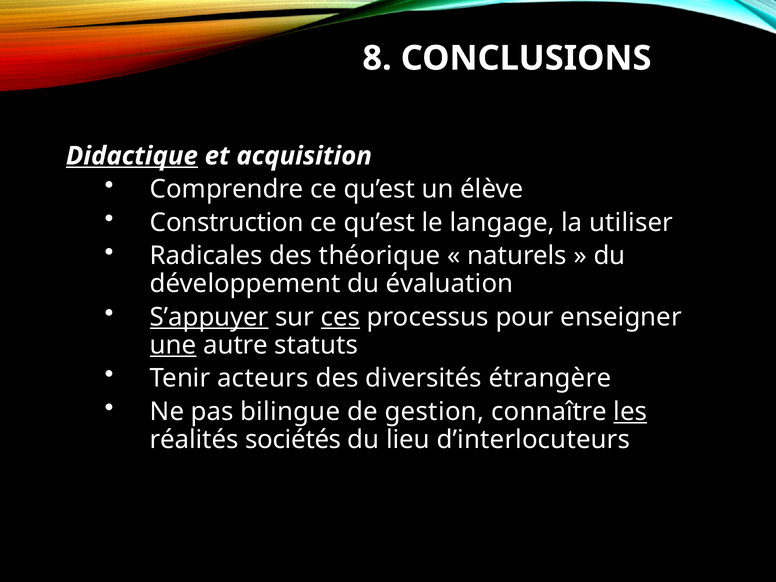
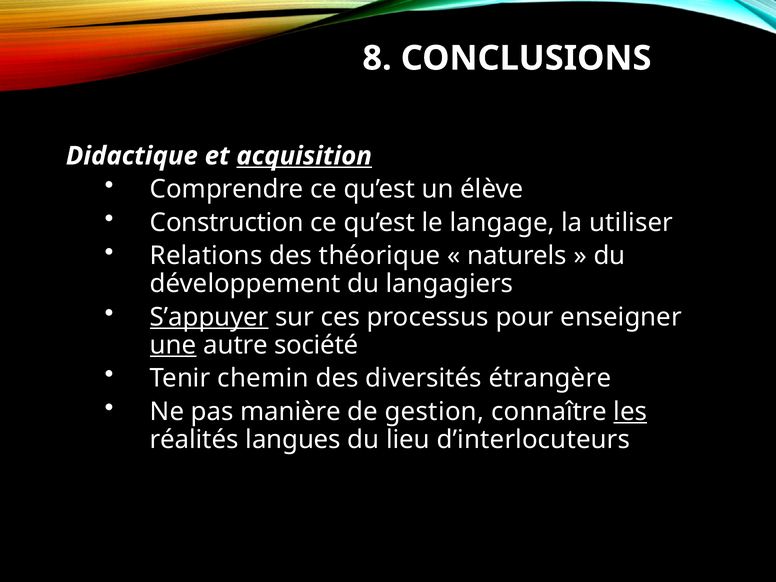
Didactique underline: present -> none (132, 156)
acquisition underline: none -> present (304, 156)
Radicales: Radicales -> Relations (206, 256)
évaluation: évaluation -> langagiers (449, 284)
ces underline: present -> none (340, 317)
statuts: statuts -> société (316, 345)
acteurs: acteurs -> chemin (263, 378)
bilingue: bilingue -> manière (290, 412)
sociétés: sociétés -> langues (293, 439)
